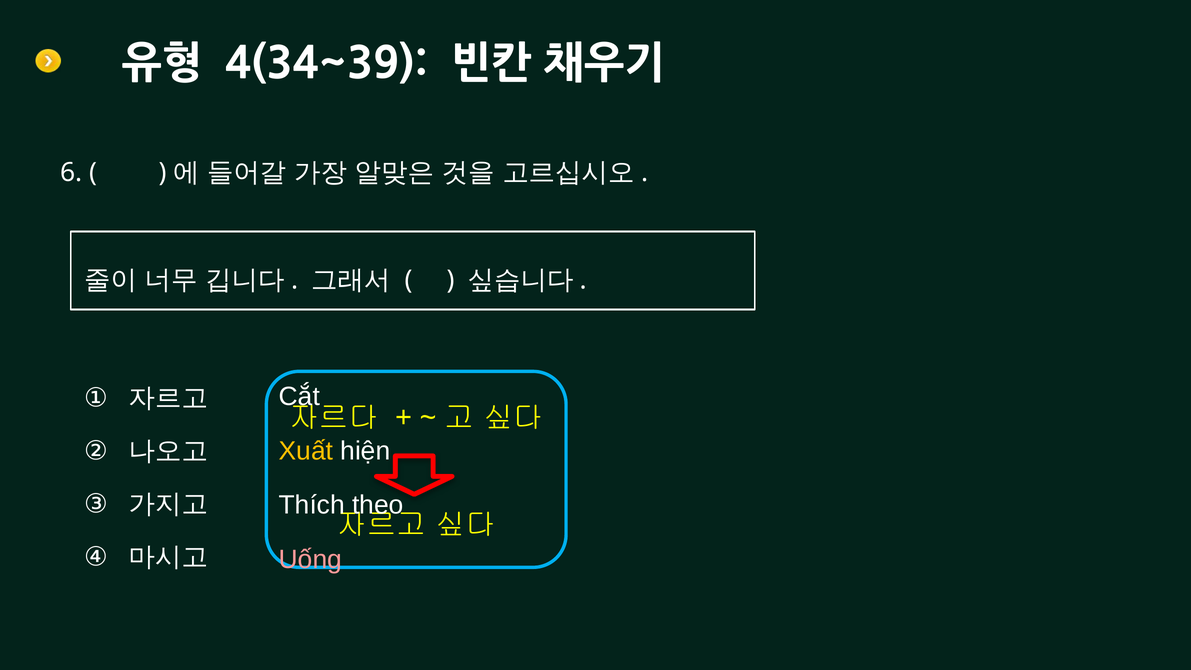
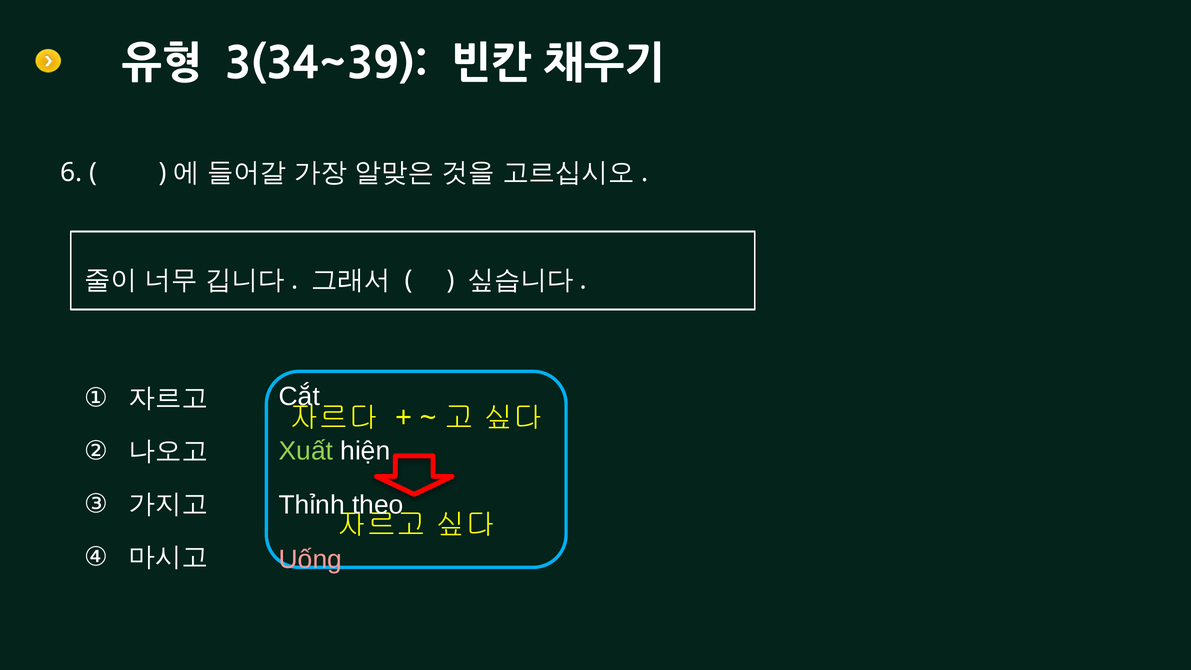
4(34~39: 4(34~39 -> 3(34~39 (327, 64)
Xuất colour: yellow -> light green (306, 451)
Thích: Thích -> Thỉnh (312, 505)
